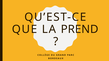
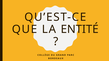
PREND: PREND -> ENTITÉ (80, 29)
